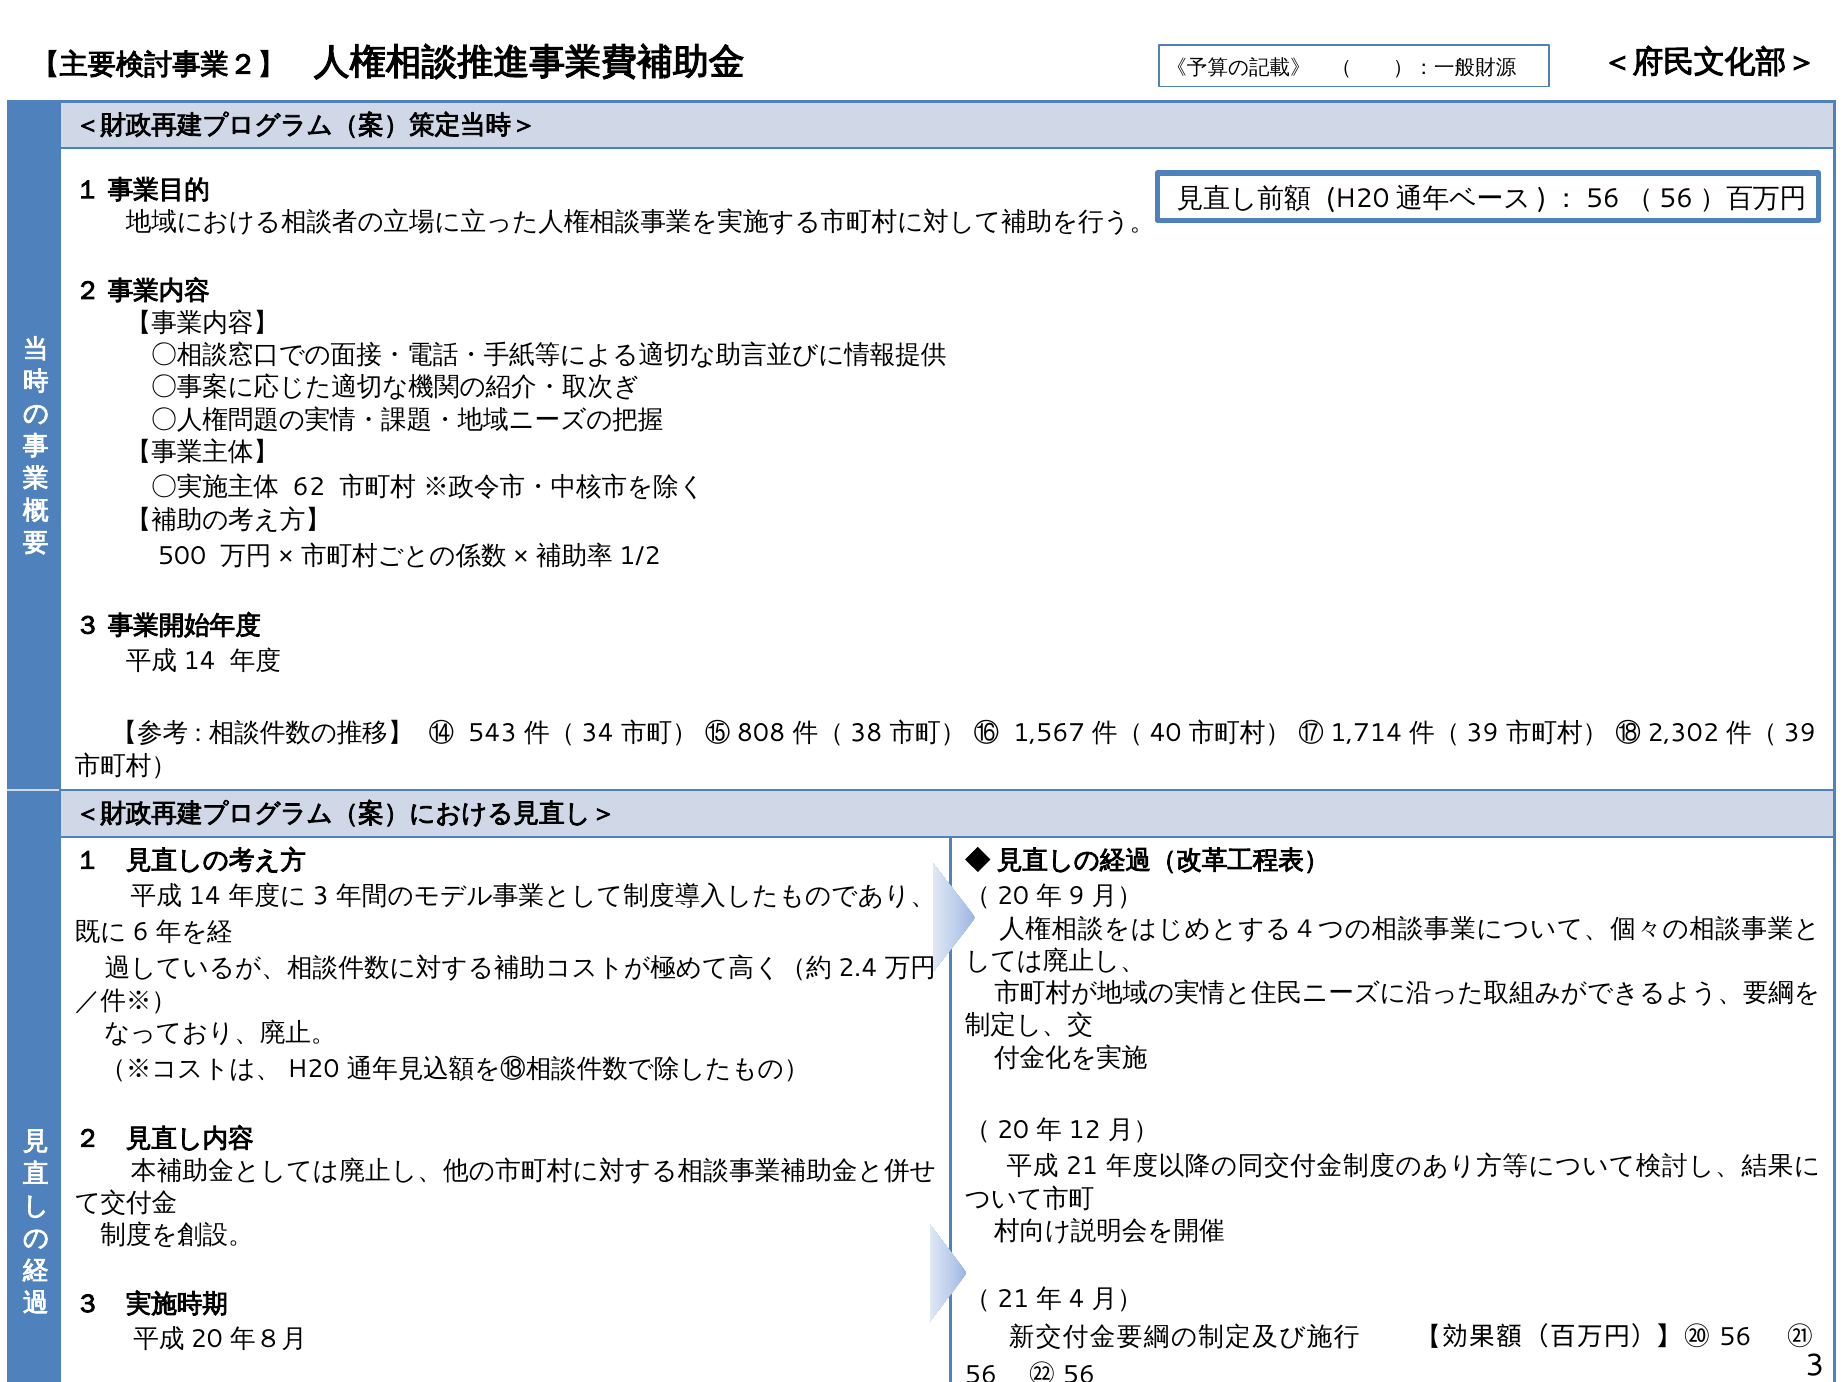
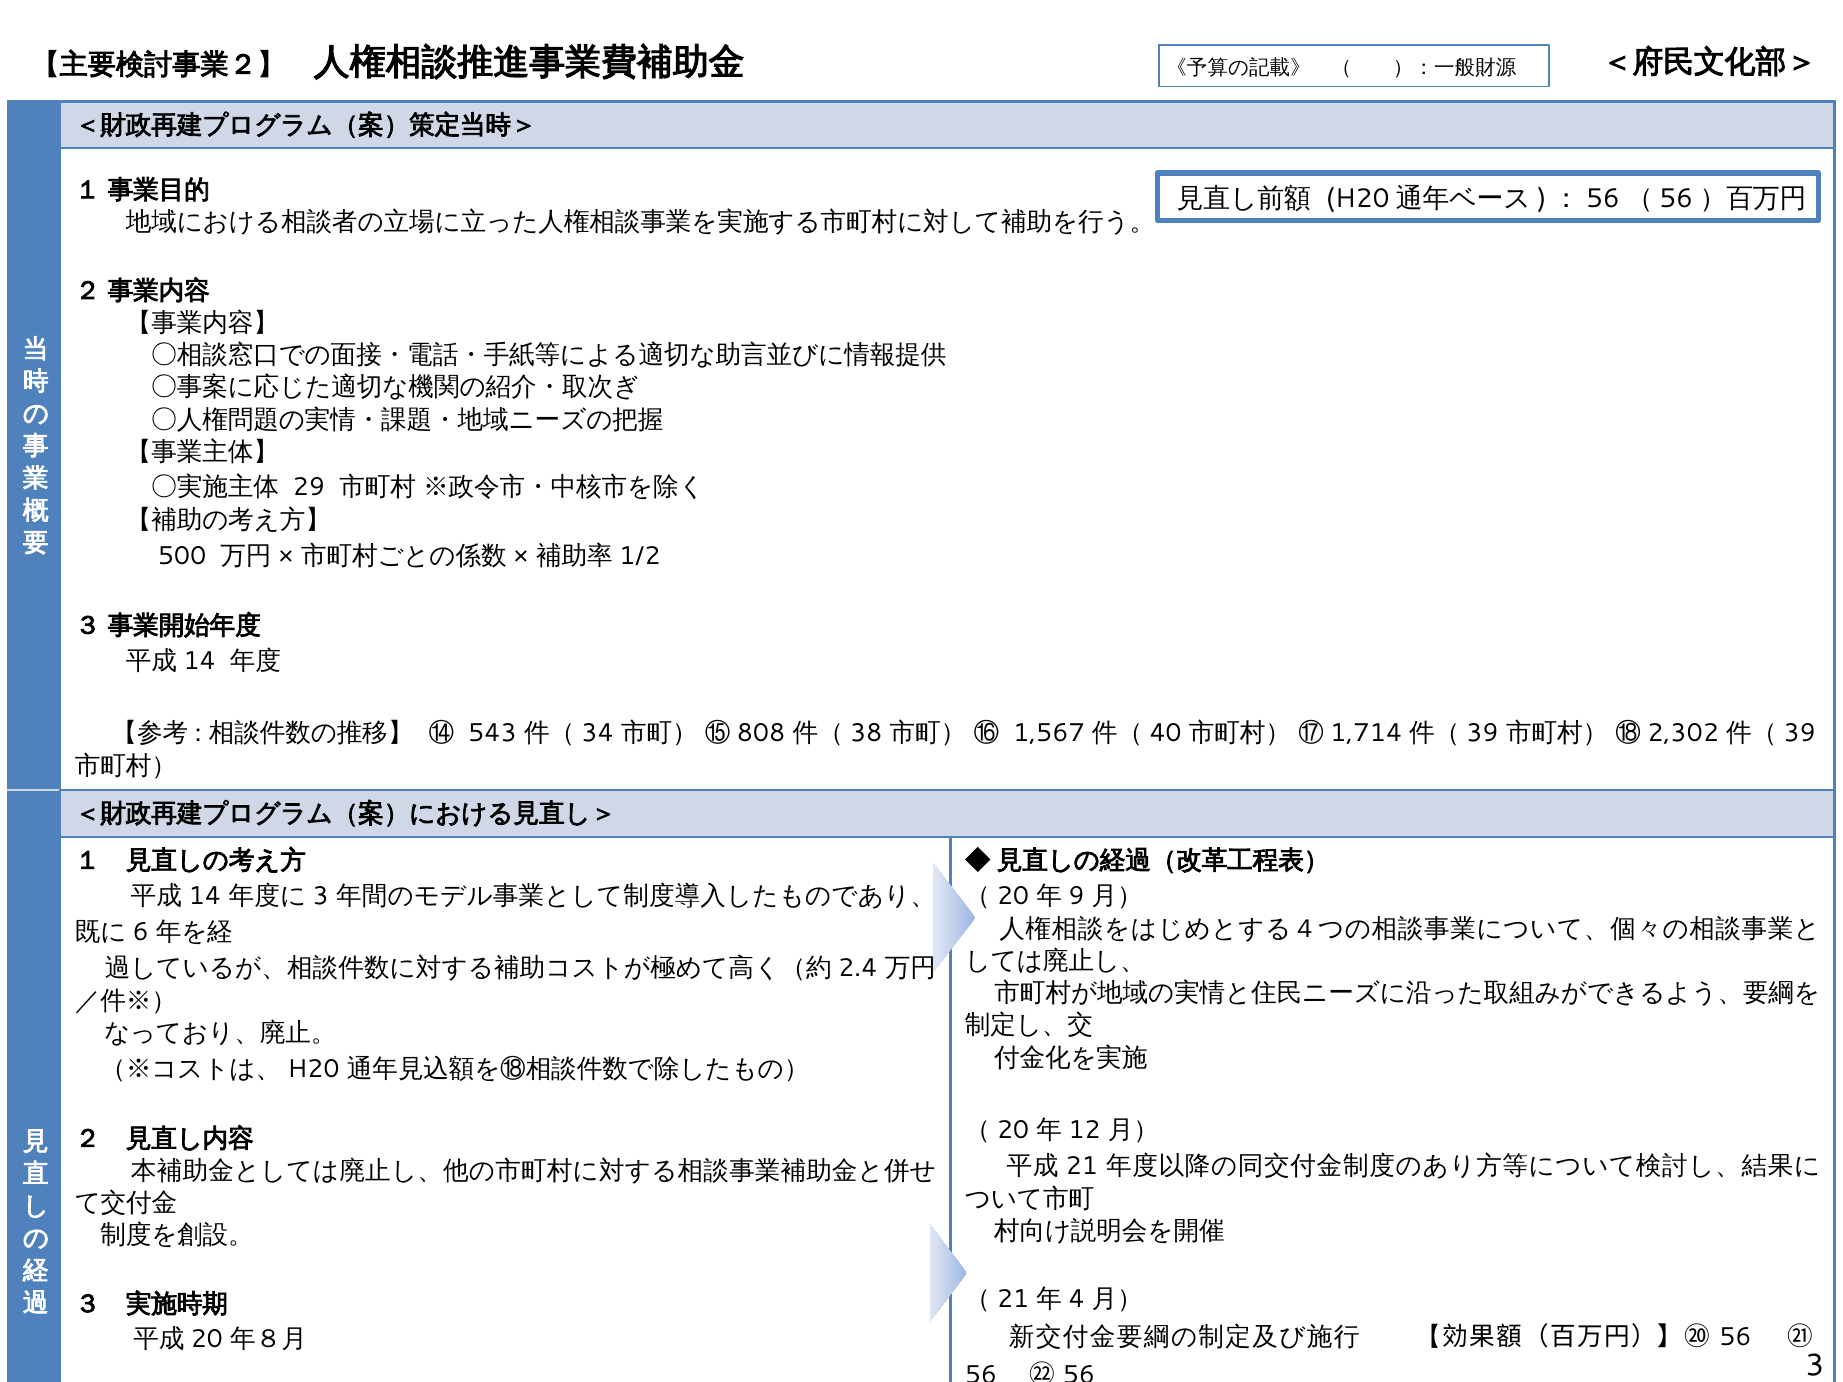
62: 62 -> 29 (309, 488)
